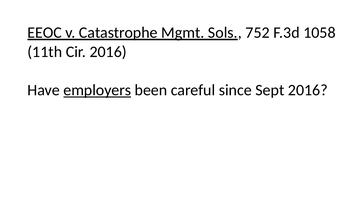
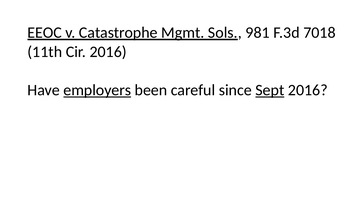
752: 752 -> 981 (258, 33)
1058: 1058 -> 7018 (319, 33)
Sept underline: none -> present (270, 90)
